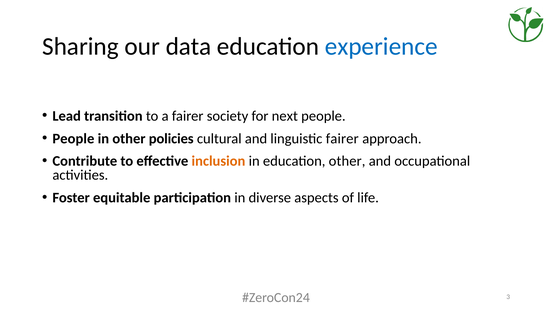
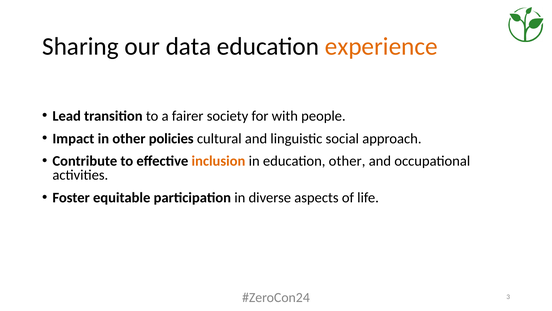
experience colour: blue -> orange (381, 46)
next: next -> with (285, 116)
People: People -> Impact (73, 138)
linguistic fairer: fairer -> social (342, 138)
